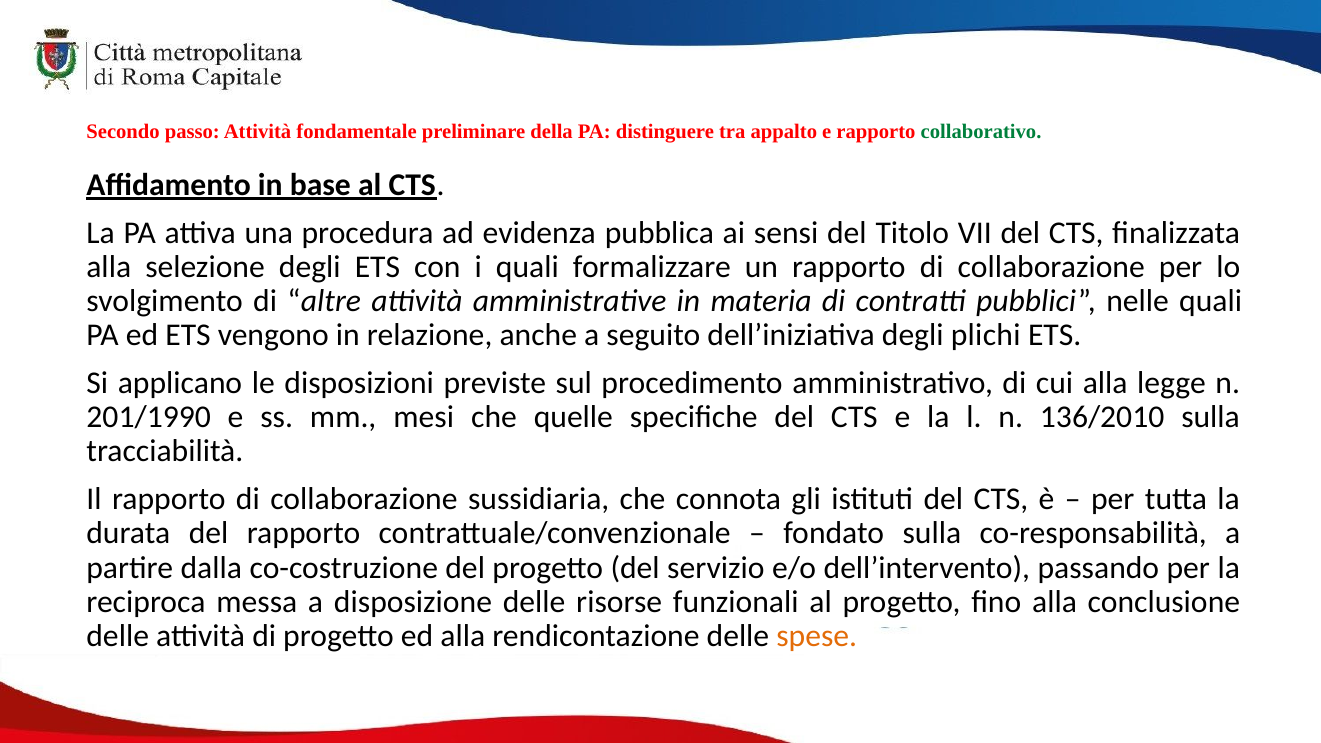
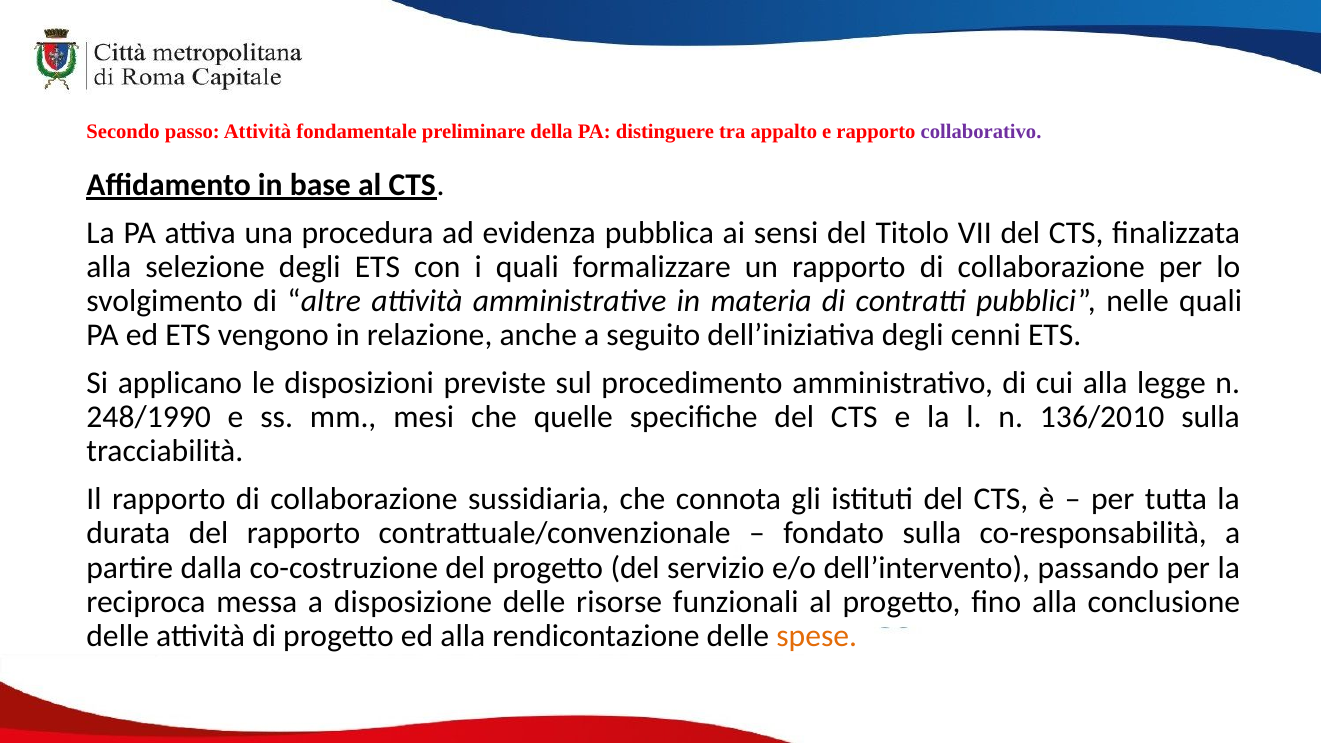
collaborativo colour: green -> purple (981, 132)
plichi: plichi -> cenni (986, 335)
201/1990: 201/1990 -> 248/1990 (149, 417)
